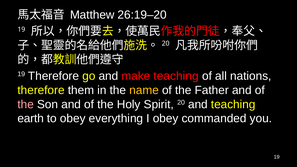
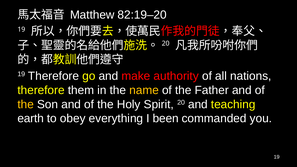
26:19–20: 26:19–20 -> 82:19–20 (142, 15)
make teaching: teaching -> authority (176, 76)
the colour: pink -> yellow (26, 104)
I obey: obey -> been (166, 118)
